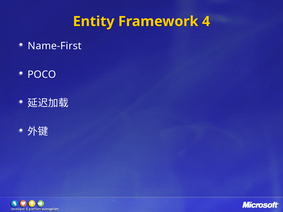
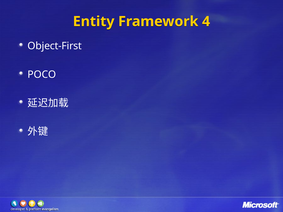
Name-First: Name-First -> Object-First (55, 46)
